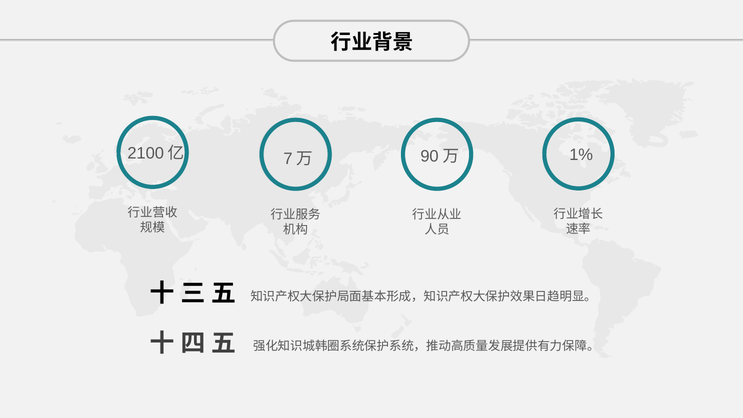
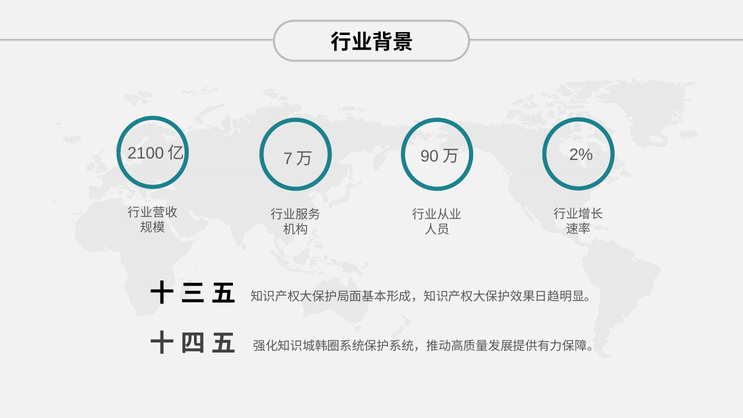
1%: 1% -> 2% (581, 155)
